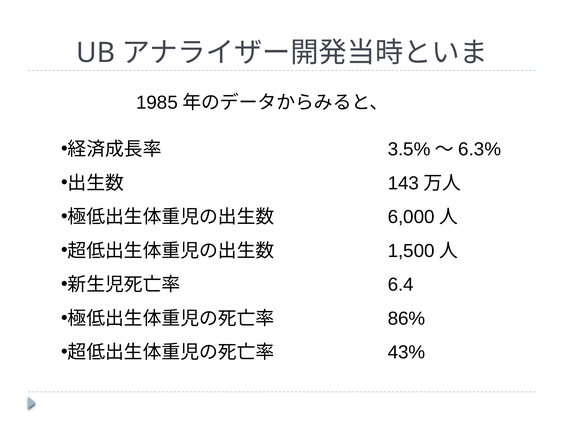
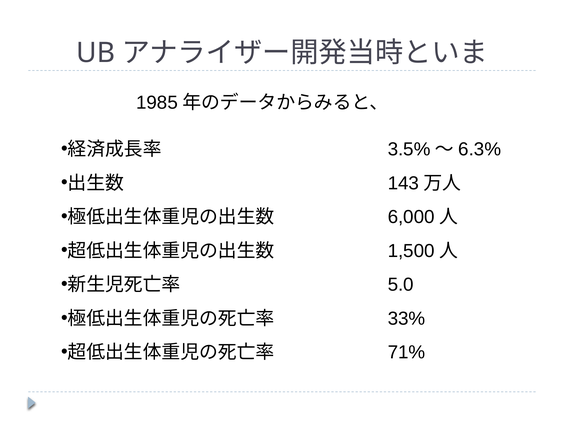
6.4: 6.4 -> 5.0 (401, 285)
86%: 86% -> 33% (406, 319)
43%: 43% -> 71% (406, 352)
